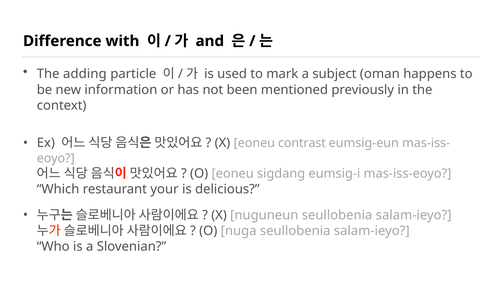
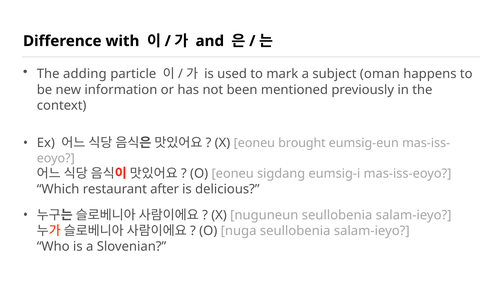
contrast: contrast -> brought (302, 143)
your: your -> after (165, 190)
